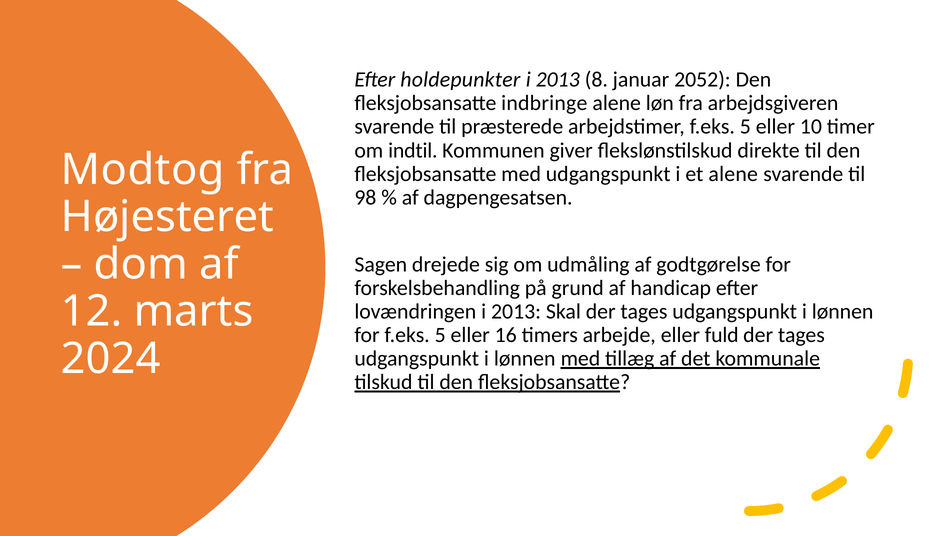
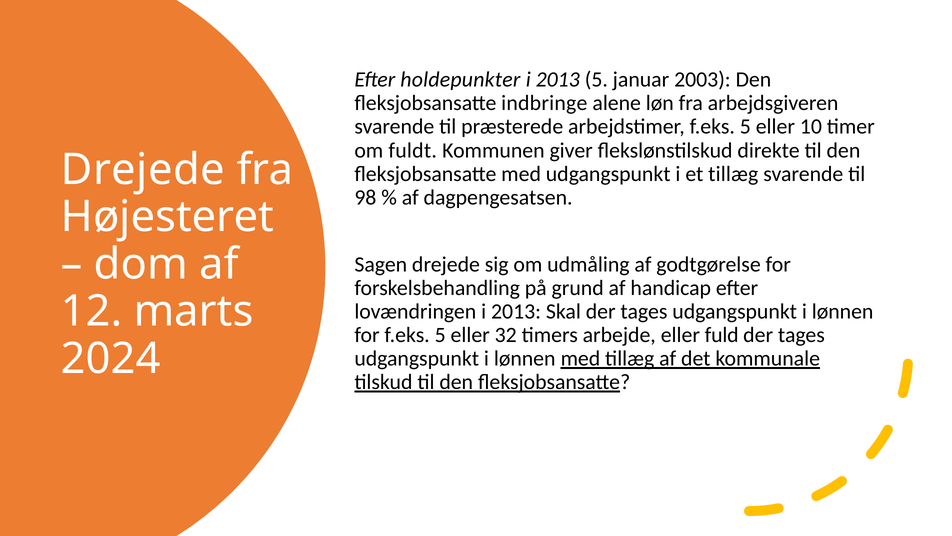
2013 8: 8 -> 5 (596, 80)
2052: 2052 -> 2003 (702, 80)
indtil: indtil -> fuldt (413, 150)
Modtog: Modtog -> Drejede (143, 170)
et alene: alene -> tillæg (733, 174)
16: 16 -> 32 (506, 335)
